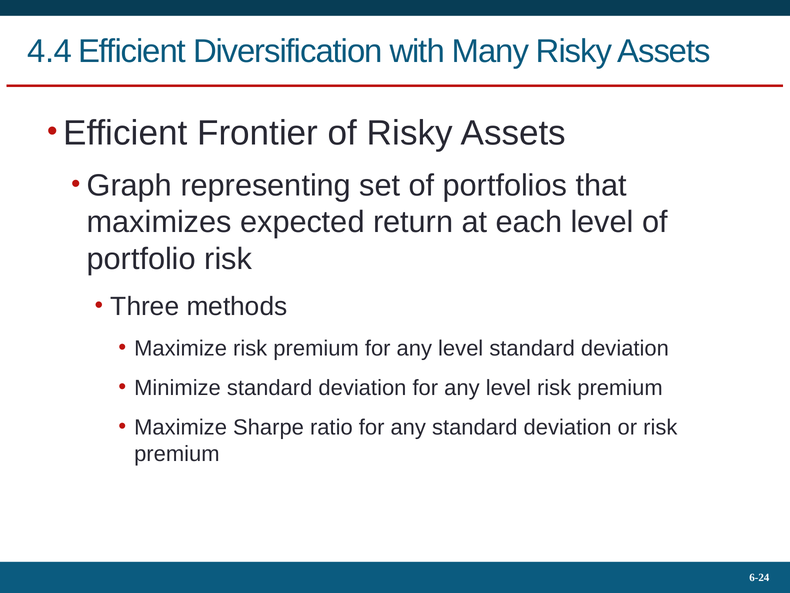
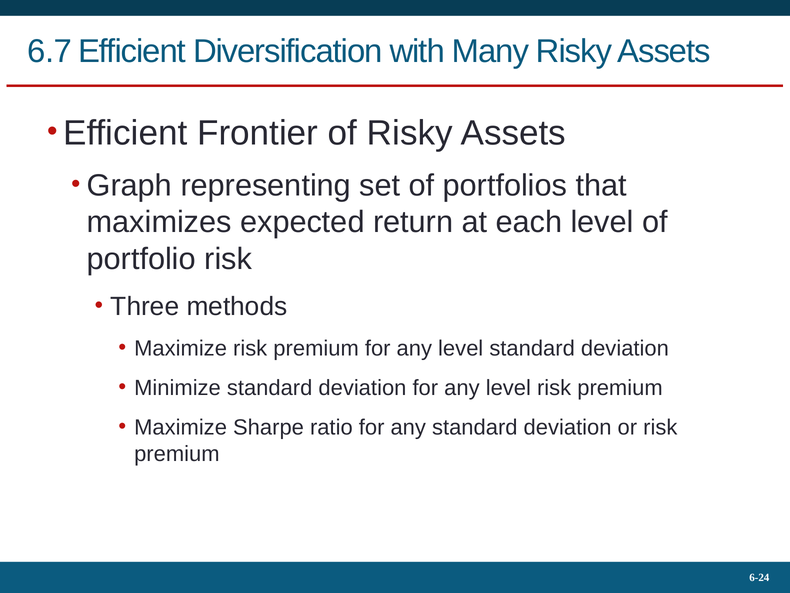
4.4: 4.4 -> 6.7 (50, 52)
